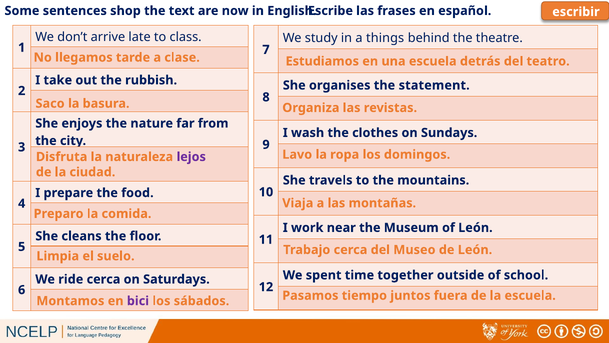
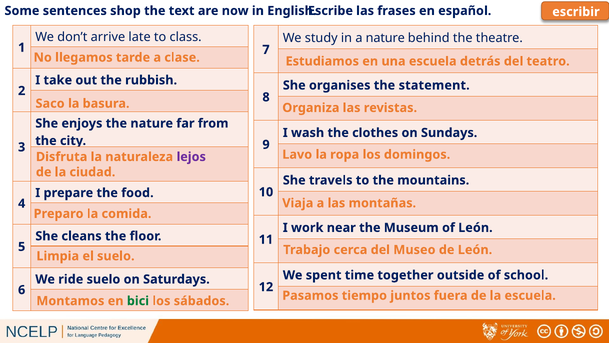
a things: things -> nature (385, 38)
ride cerca: cerca -> suelo (103, 279)
bici colour: purple -> green (138, 301)
